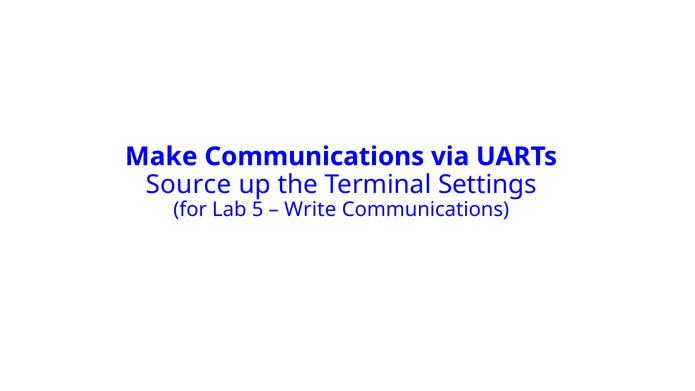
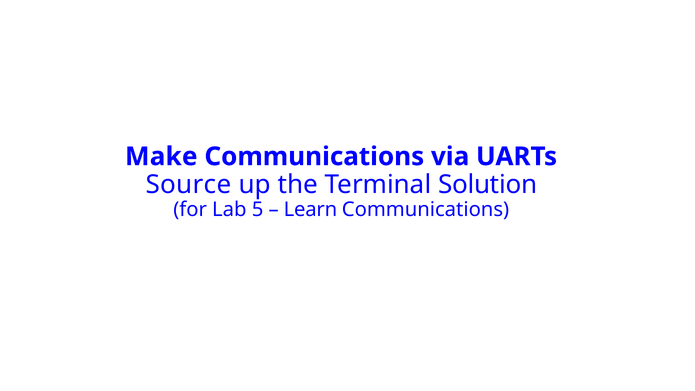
Settings: Settings -> Solution (488, 185)
Write: Write -> Learn (310, 210)
